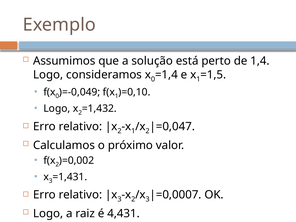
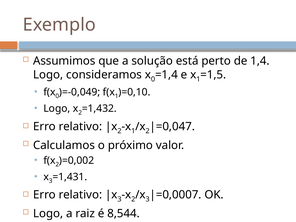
4,431: 4,431 -> 8,544 (124, 214)
